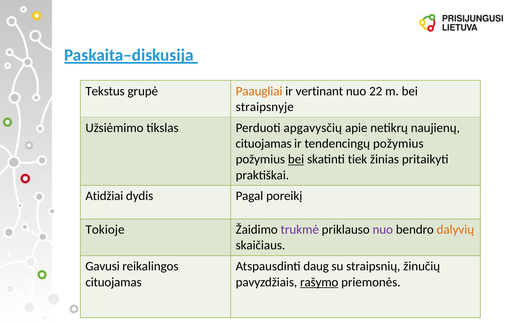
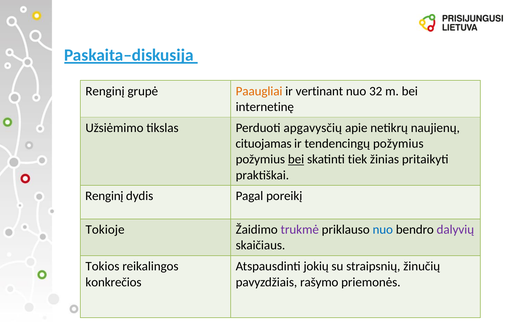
Tekstus: Tekstus -> Renginį (105, 91)
22: 22 -> 32 (376, 91)
straipsnyje: straipsnyje -> internetinę (265, 107)
Atidžiai: Atidžiai -> Renginį (104, 196)
nuo colour: purple -> blue (383, 230)
dalyvių colour: orange -> purple (455, 230)
Gavusi: Gavusi -> Tokios (102, 266)
daug: daug -> jokių (316, 266)
cituojamas: cituojamas -> konkrečios (113, 282)
rašymo underline: present -> none (319, 282)
